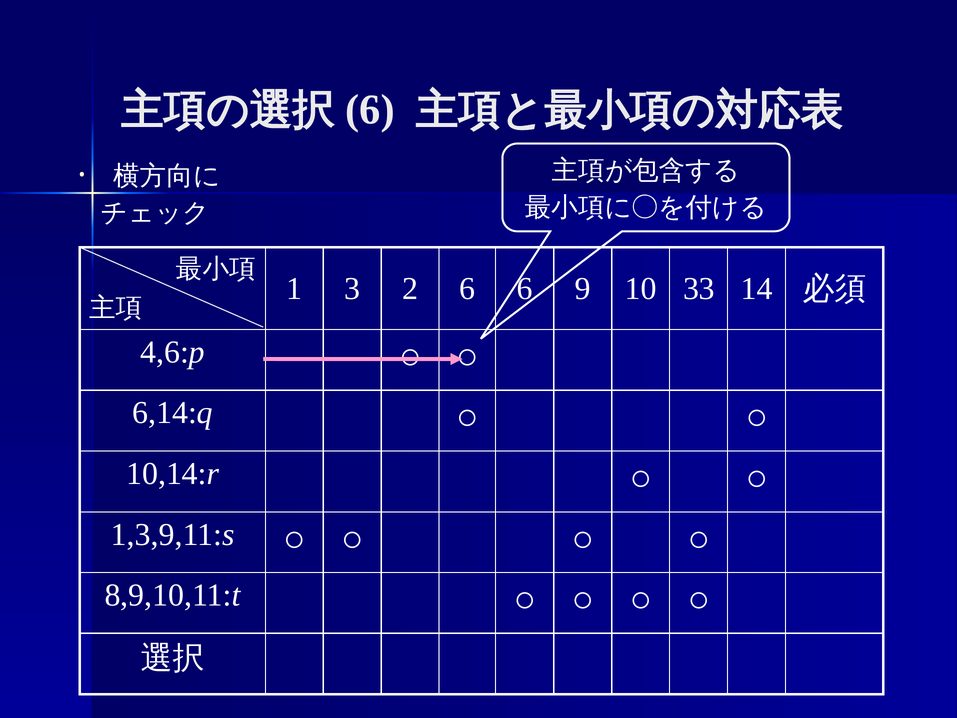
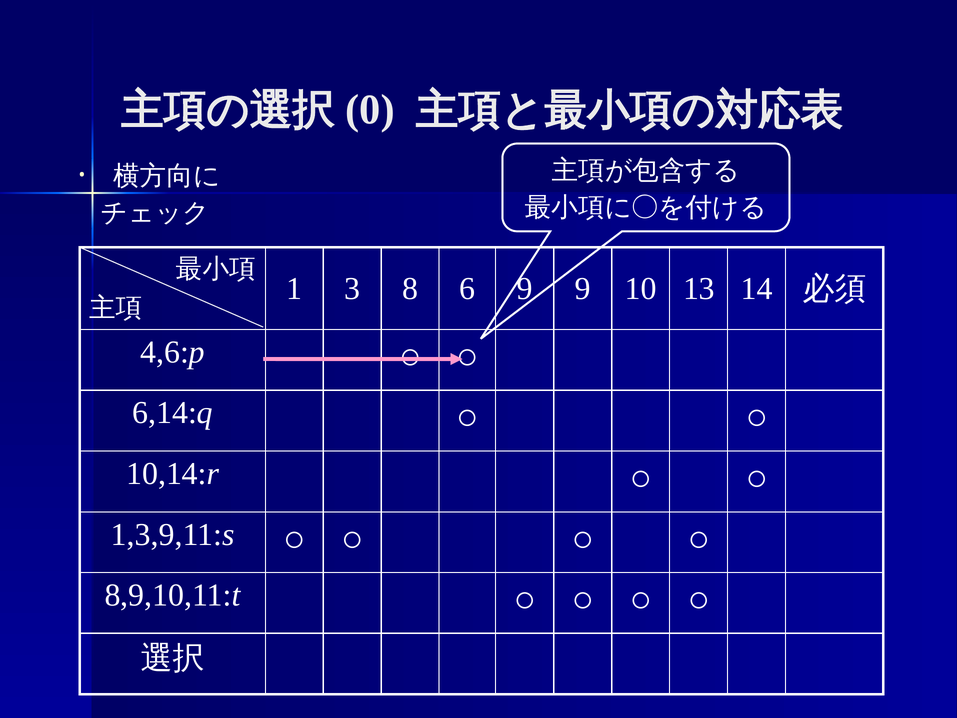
6: 6 -> 0 (370, 110)
2: 2 -> 8 (410, 289)
6 6: 6 -> 9 (525, 289)
33: 33 -> 13 (699, 289)
